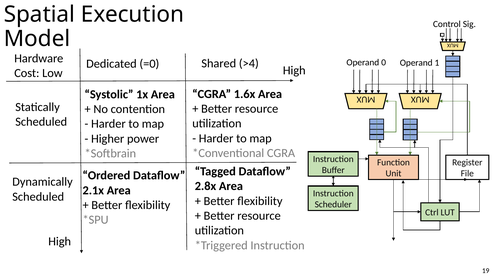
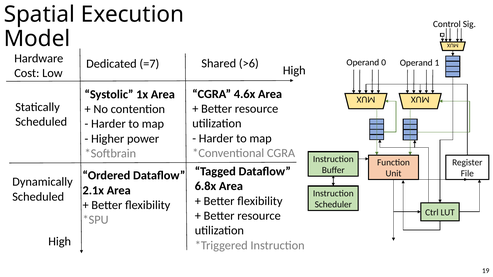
=0: =0 -> =7 (149, 64)
>4: >4 -> >6 (249, 64)
1.6x: 1.6x -> 4.6x (245, 94)
2.8x: 2.8x -> 6.8x (205, 186)
